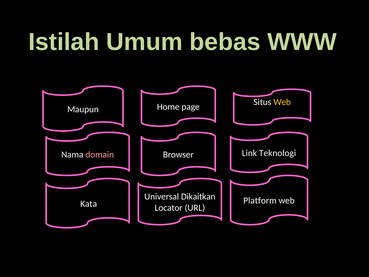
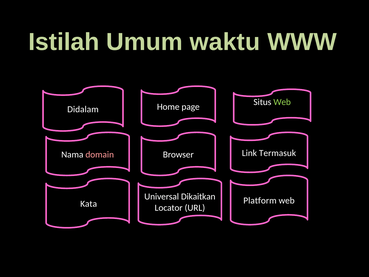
bebas: bebas -> waktu (225, 42)
Web colour: yellow -> light green (282, 102)
Maupun: Maupun -> Didalam (83, 109)
Teknologi: Teknologi -> Termasuk (278, 153)
